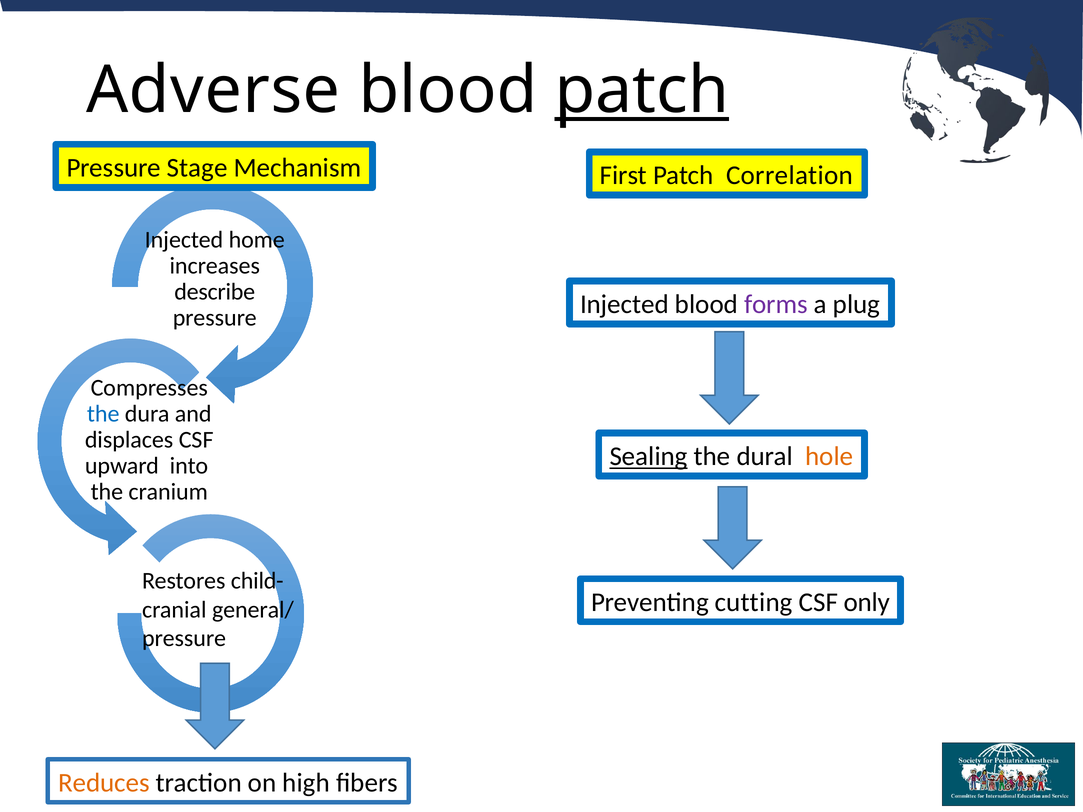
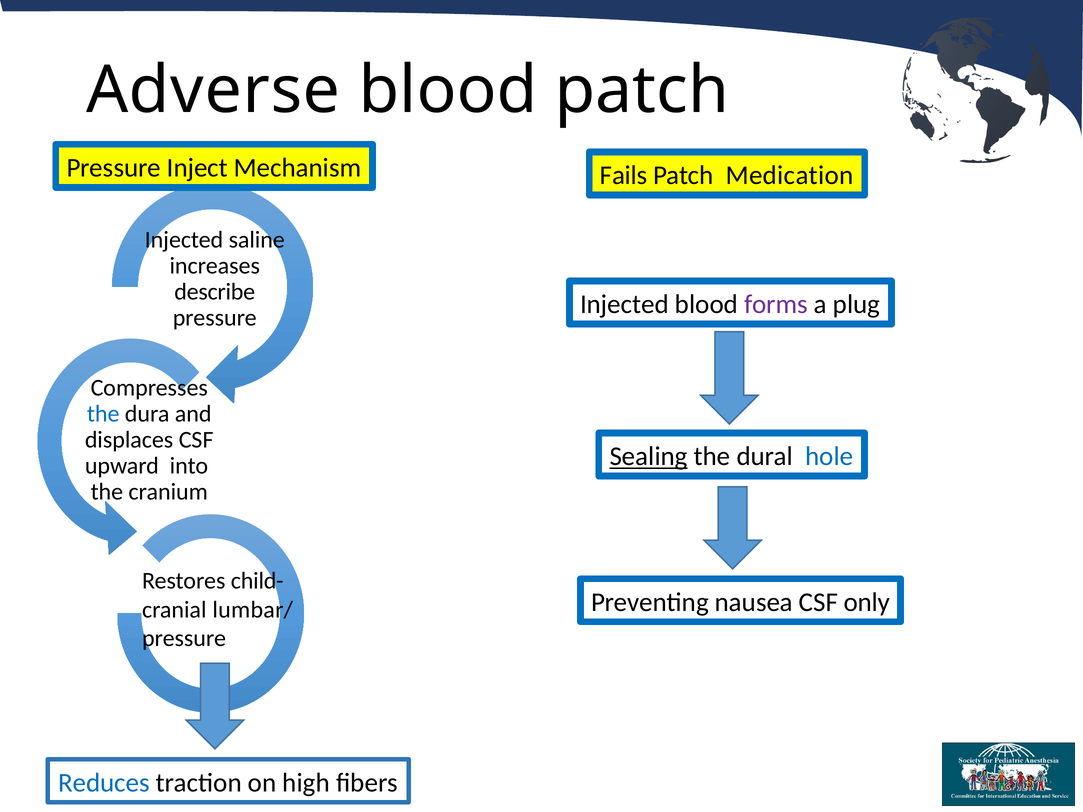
patch underline: present -> none (642, 91)
Stage: Stage -> Inject (197, 168)
First: First -> Fails (624, 175)
Correlation: Correlation -> Medication (790, 175)
home: home -> saline (257, 240)
hole colour: orange -> blue (829, 457)
cutting: cutting -> nausea (754, 602)
general/: general/ -> lumbar/ (253, 610)
Reduces colour: orange -> blue (104, 783)
